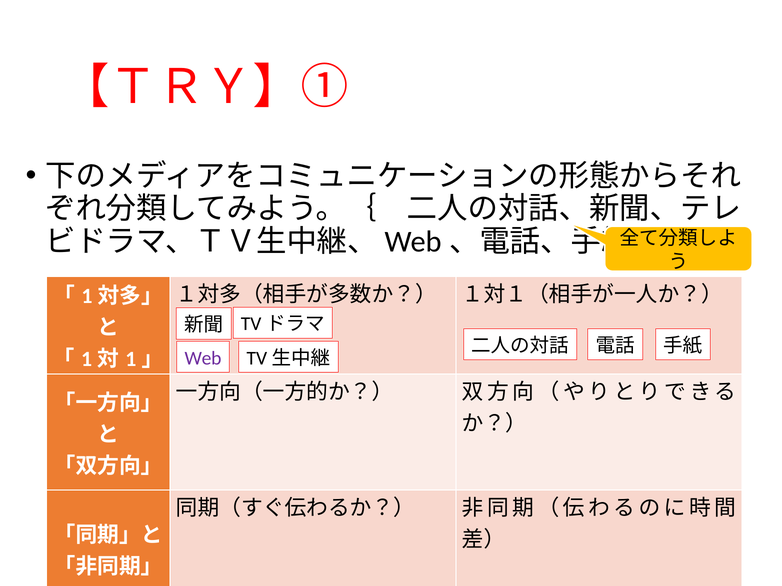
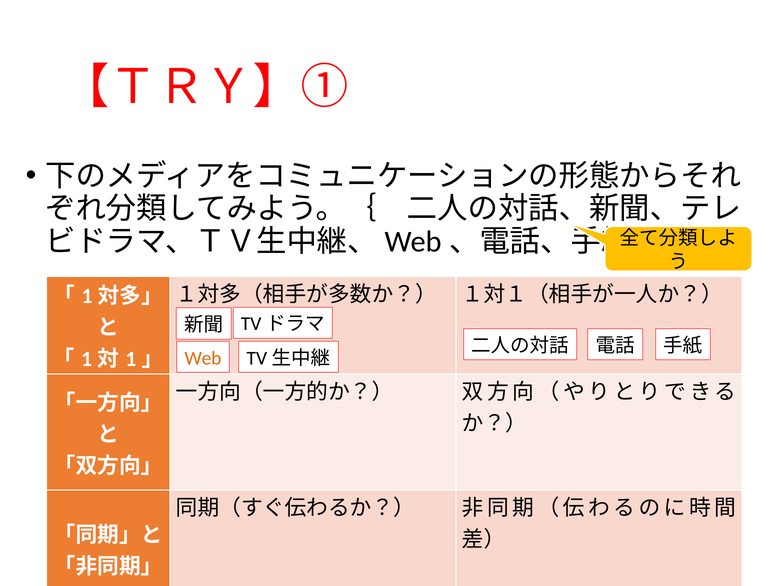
Web colour: purple -> orange (203, 358)
